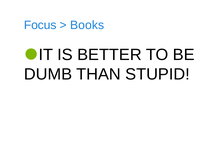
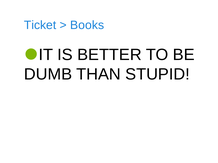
Focus: Focus -> Ticket (40, 25)
